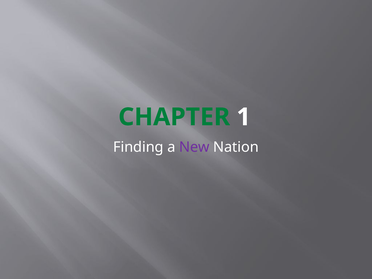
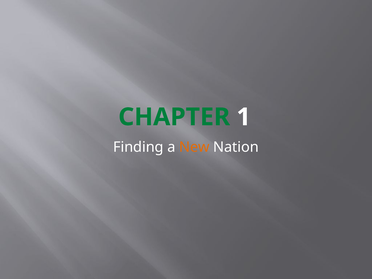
New colour: purple -> orange (194, 147)
